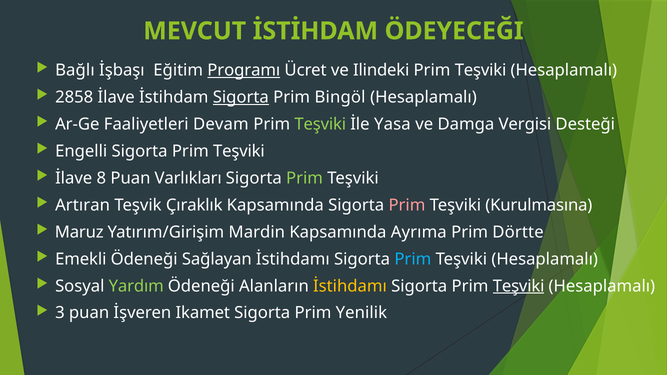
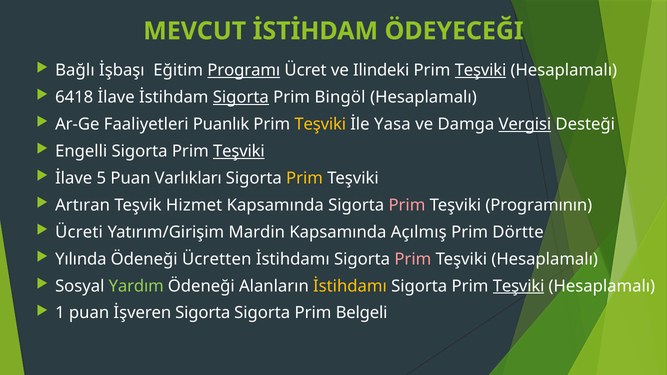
Teşviki underline: none -> present (481, 70)
2858: 2858 -> 6418 (74, 97)
Devam: Devam -> Puanlık (221, 124)
Teşviki colour: light green -> yellow (320, 124)
Vergisi underline: none -> present (525, 124)
Teşviki underline: none -> present (239, 151)
8: 8 -> 5 (101, 178)
Prim colour: light green -> yellow (305, 178)
Çıraklık: Çıraklık -> Hizmet (194, 205)
Kurulmasına: Kurulmasına -> Programının (539, 205)
Maruz: Maruz -> Ücreti (79, 232)
Ayrıma: Ayrıma -> Açılmış (419, 232)
Emekli: Emekli -> Yılında (81, 259)
Sağlayan: Sağlayan -> Ücretten (217, 259)
Prim colour: light blue -> pink (413, 259)
3: 3 -> 1 (60, 313)
İşveren Ikamet: Ikamet -> Sigorta (203, 313)
Yenilik: Yenilik -> Belgeli (362, 313)
